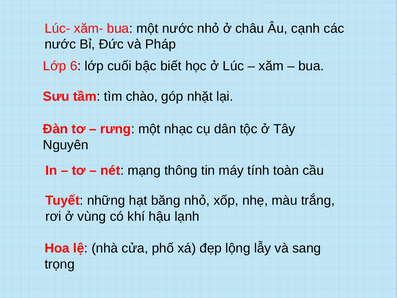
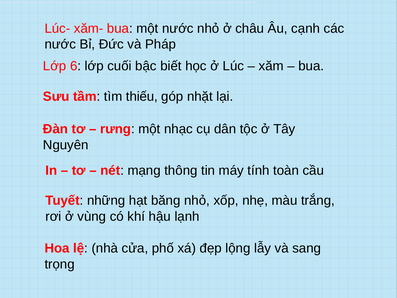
chào: chào -> thiếu (142, 97)
